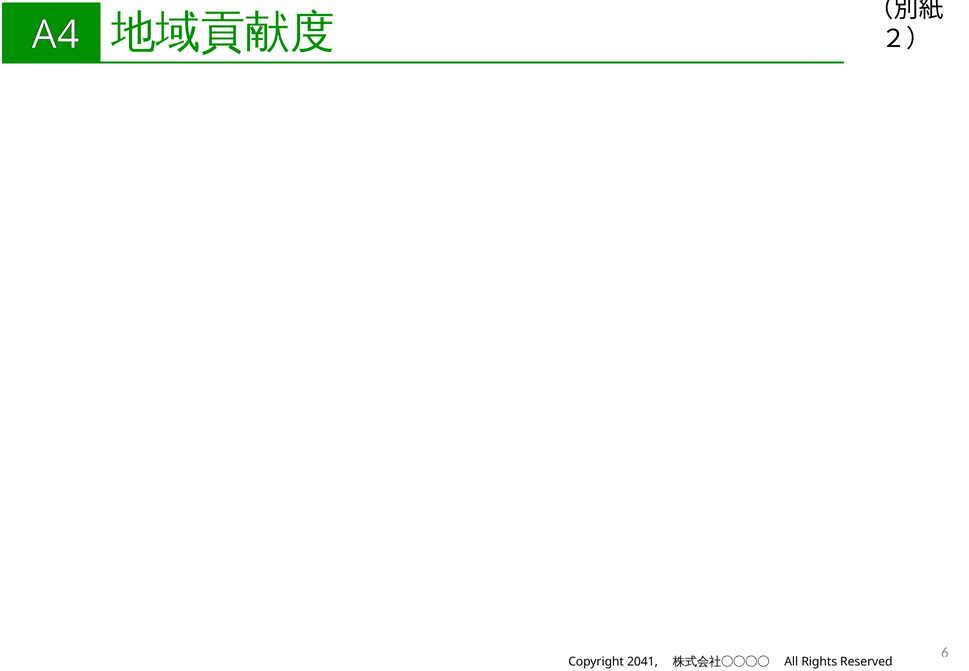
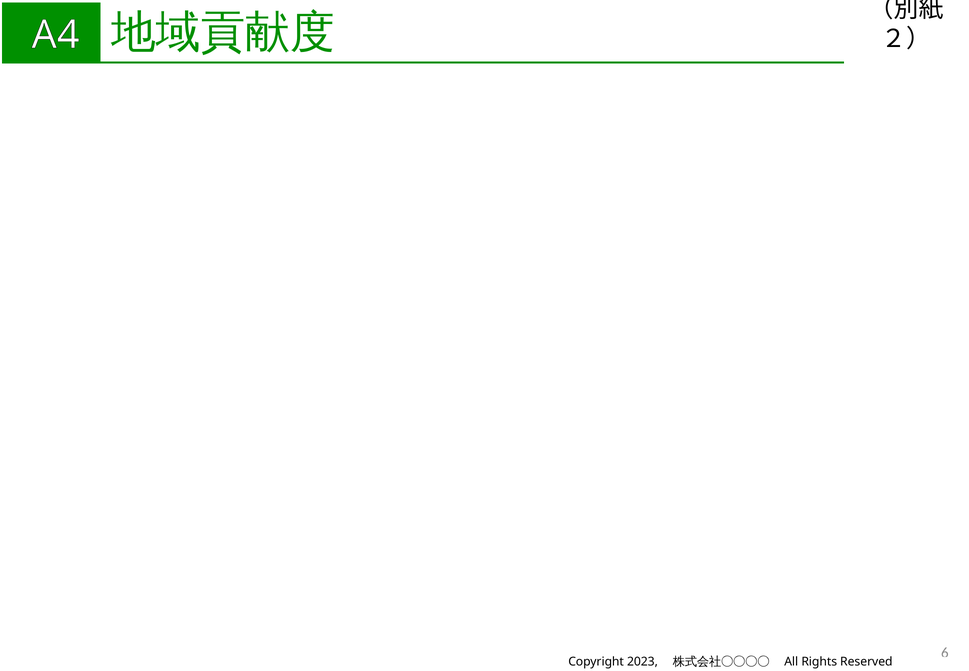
2041: 2041 -> 2023 (642, 662)
